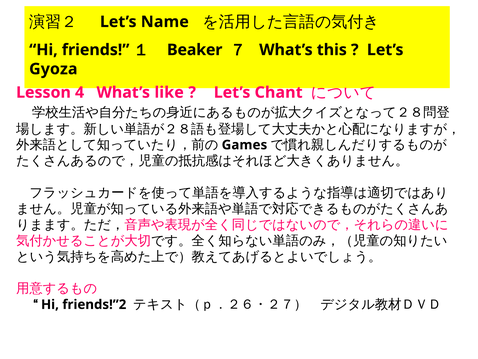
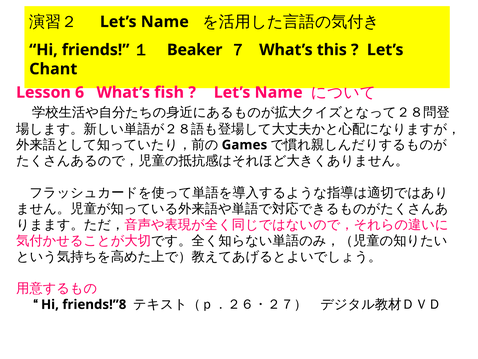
Gyoza: Gyoza -> Chant (53, 69)
4: 4 -> 6 (80, 92)
like: like -> fish (169, 92)
Chant: Chant -> Name (279, 92)
friends!”2: friends!”2 -> friends!”8 (94, 304)
